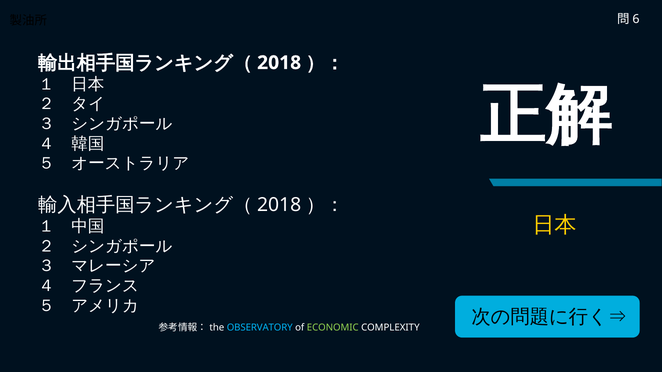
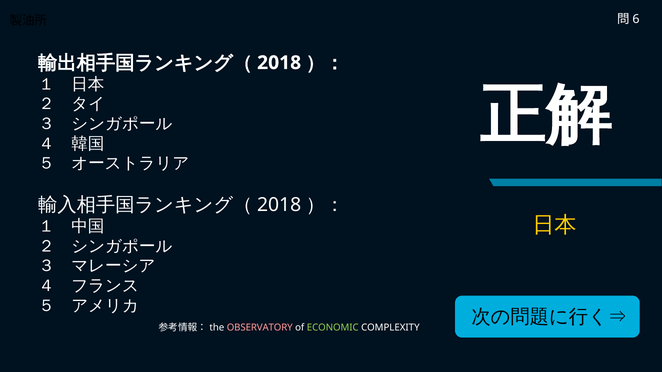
OBSERVATORY colour: light blue -> pink (260, 328)
